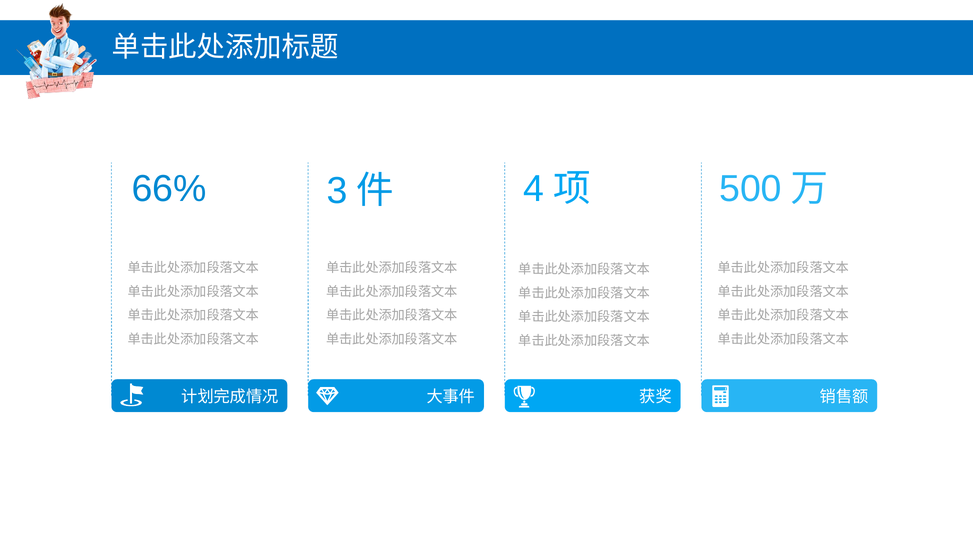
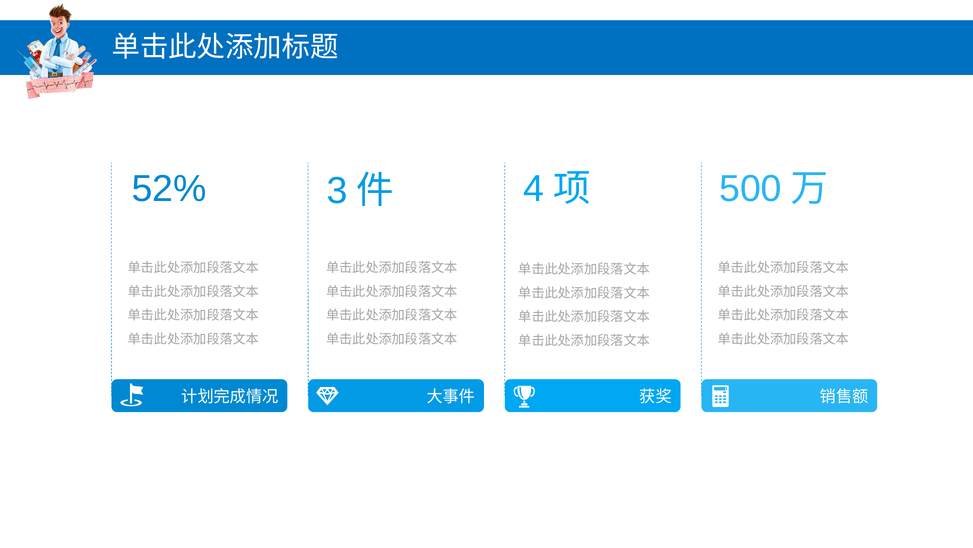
66%: 66% -> 52% (169, 189)
